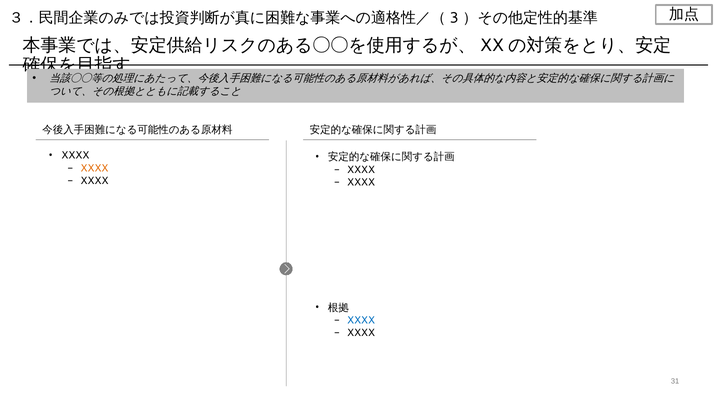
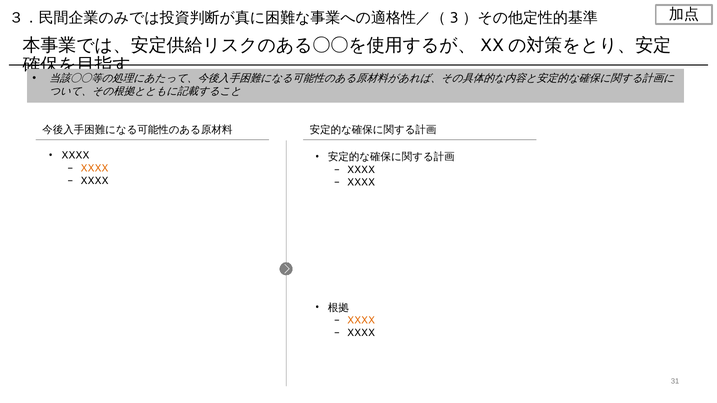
XXXX colour: blue -> orange (361, 320)
